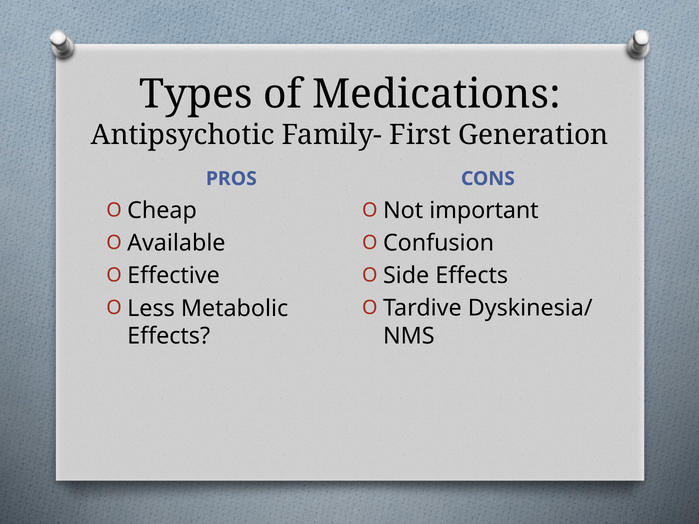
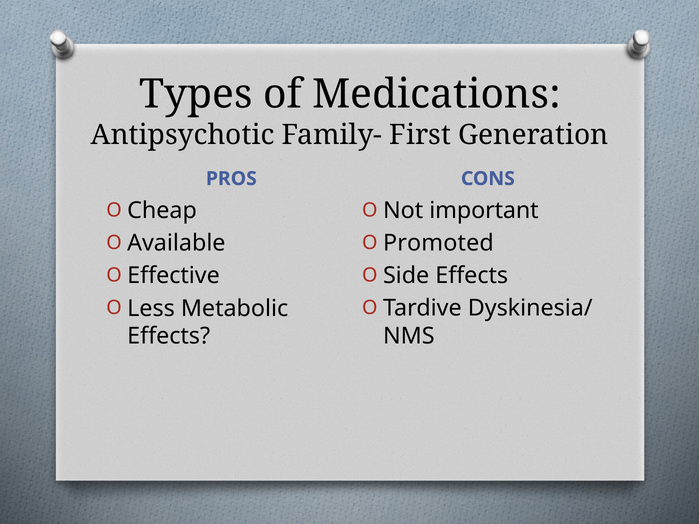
Confusion: Confusion -> Promoted (438, 243)
